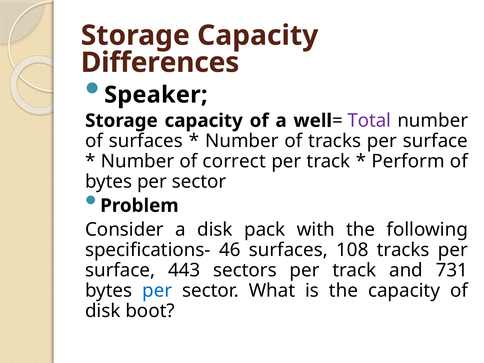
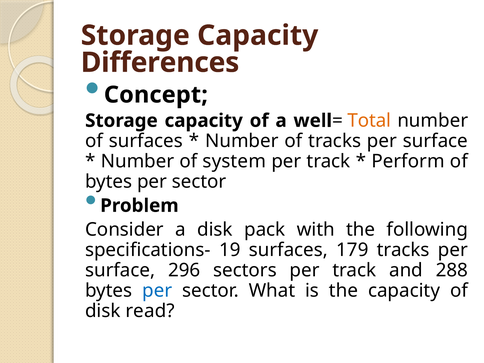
Speaker: Speaker -> Concept (156, 95)
Total colour: purple -> orange (369, 121)
correct: correct -> system (234, 161)
46: 46 -> 19 (230, 250)
108: 108 -> 179 (352, 250)
443: 443 -> 296 (184, 270)
731: 731 -> 288 (452, 270)
boot: boot -> read (150, 311)
